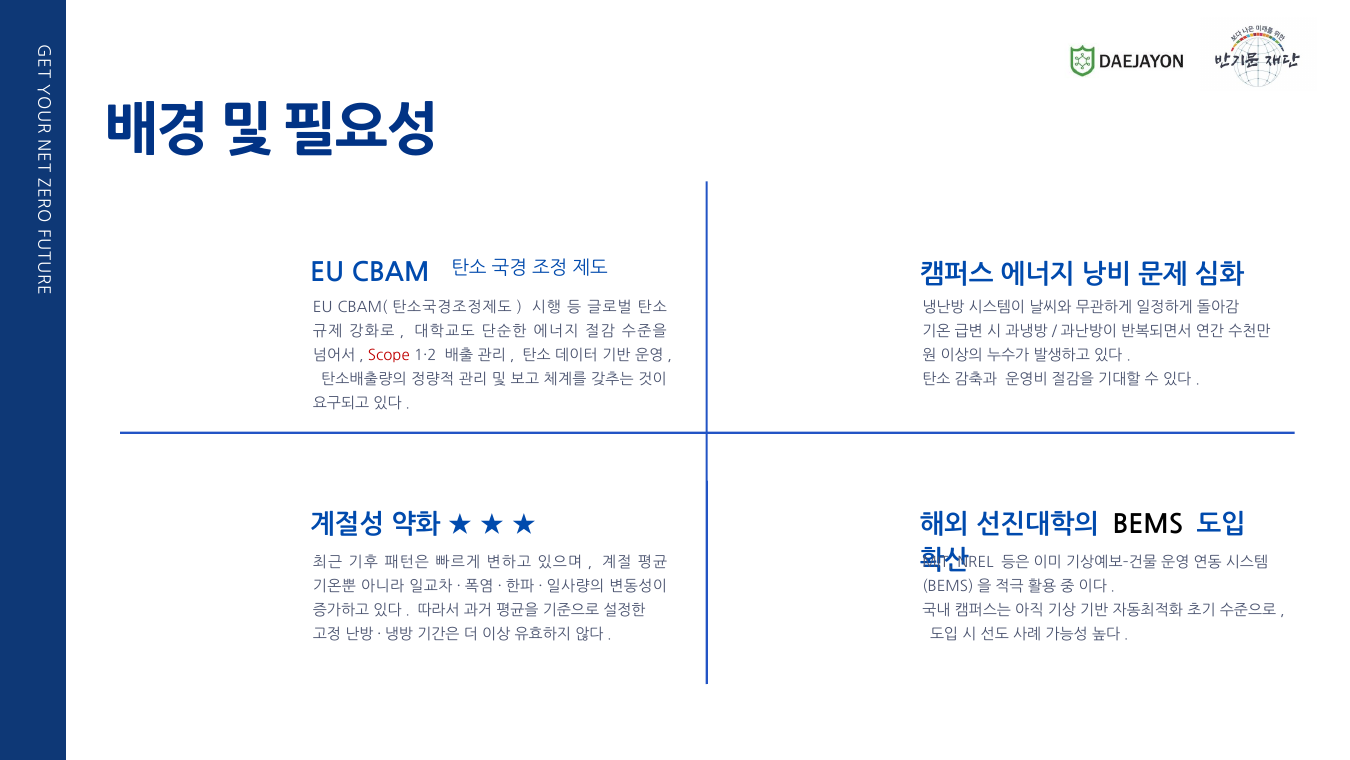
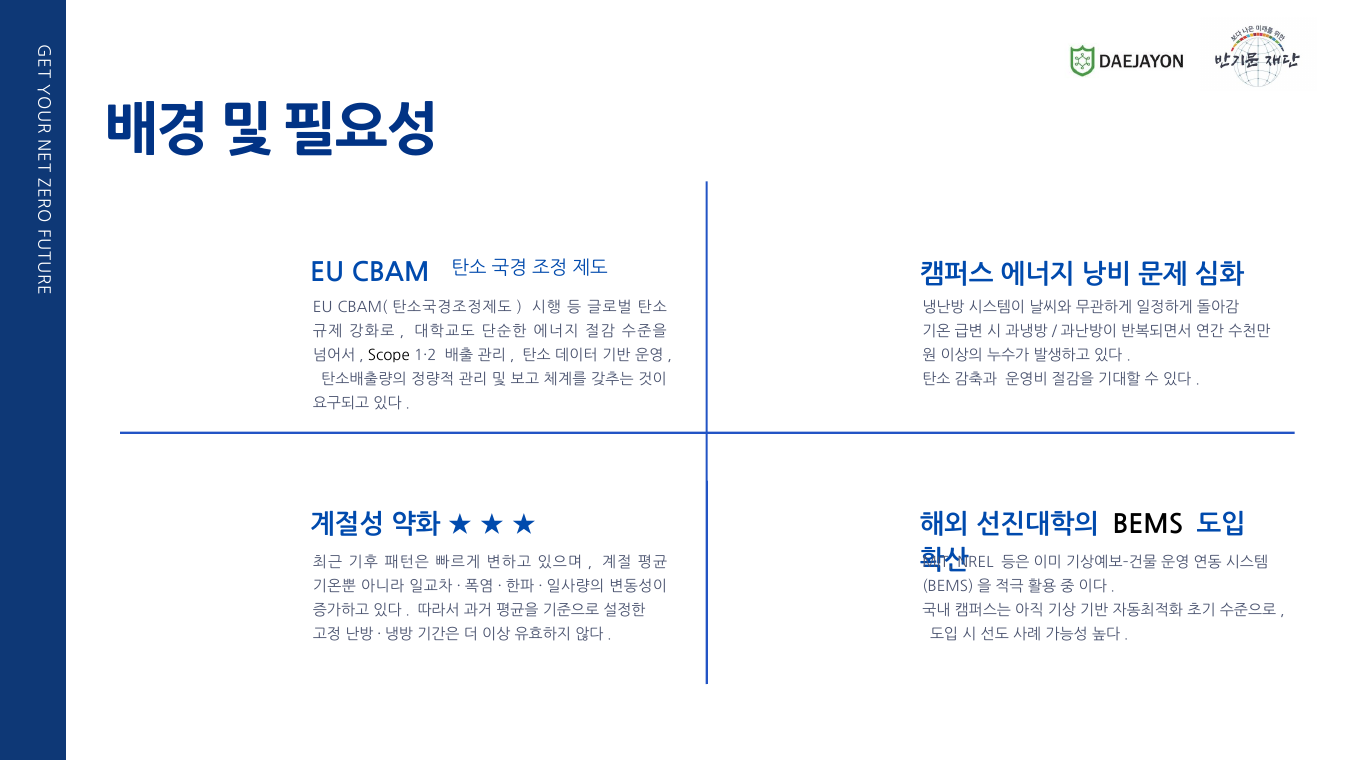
Scope colour: red -> black (389, 355)
